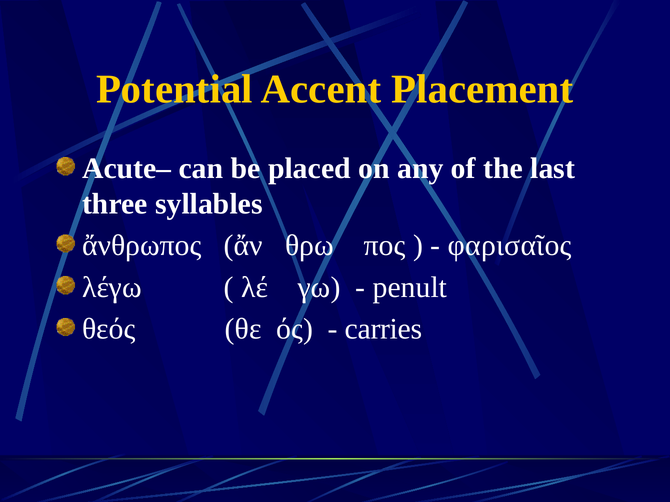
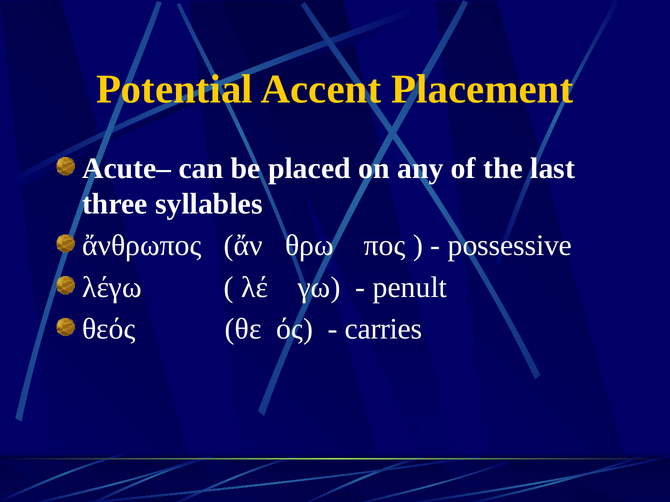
φαρισαῖος: φαρισαῖος -> possessive (510, 246)
